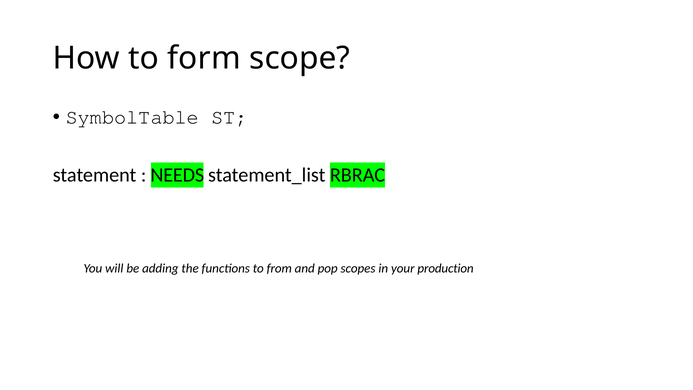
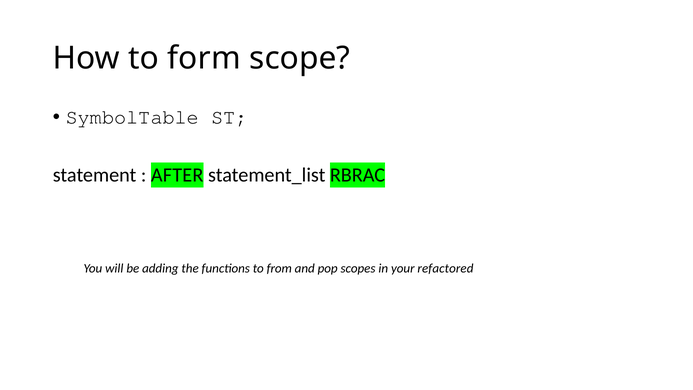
NEEDS: NEEDS -> AFTER (177, 175)
production: production -> refactored (445, 268)
